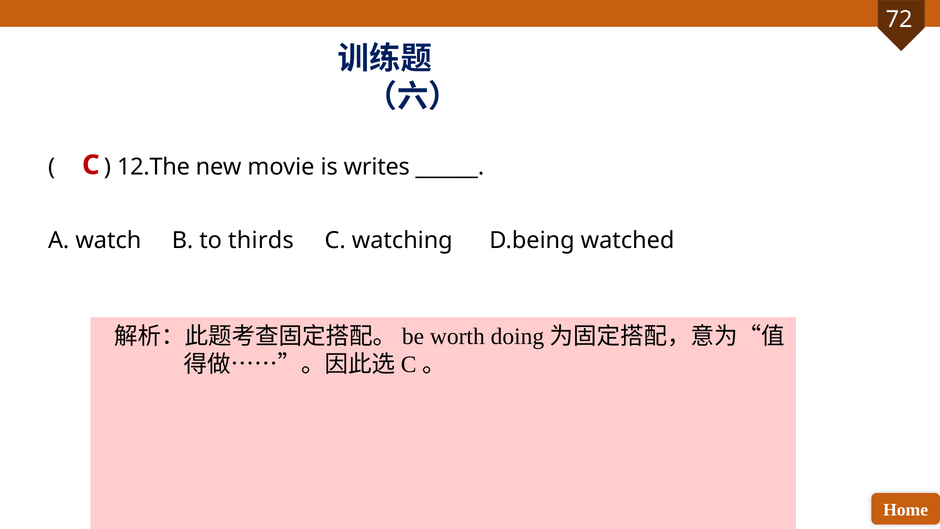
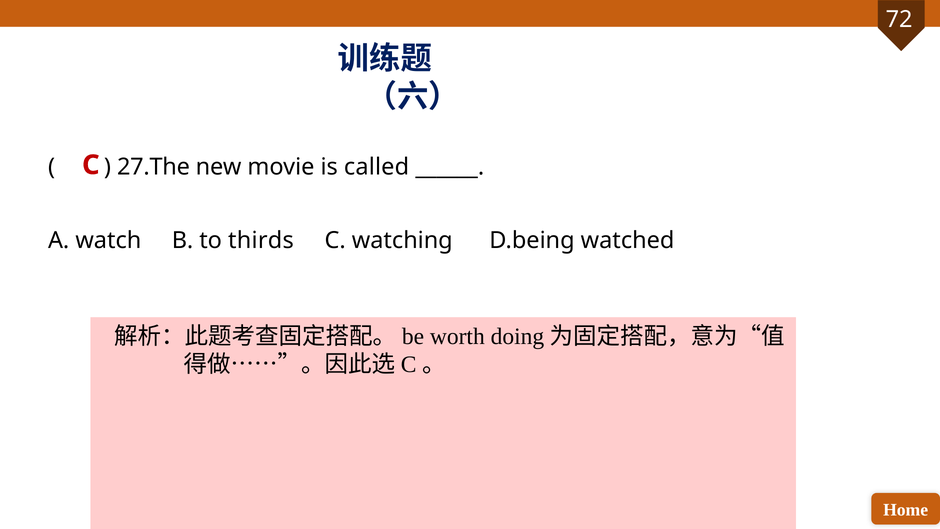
12.The: 12.The -> 27.The (153, 167)
writes: writes -> called (377, 167)
